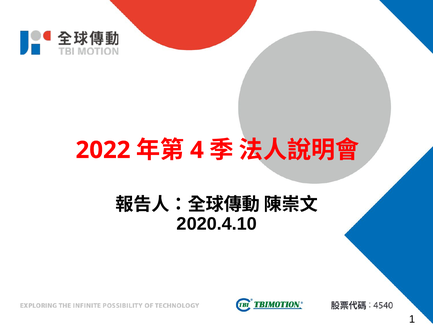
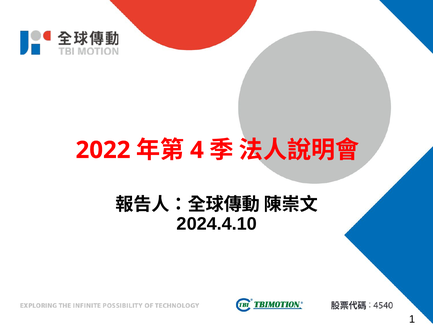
2020.4.10: 2020.4.10 -> 2024.4.10 (217, 224)
